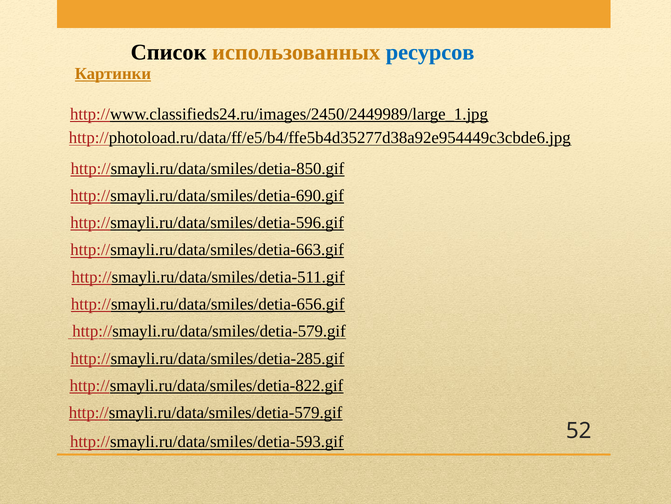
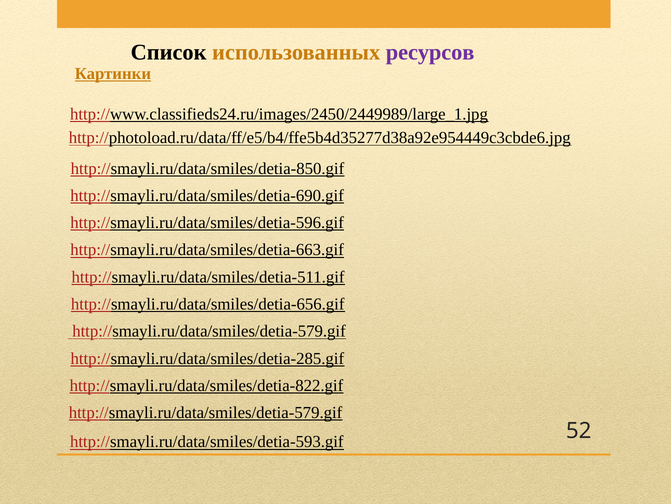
ресурсов colour: blue -> purple (430, 52)
